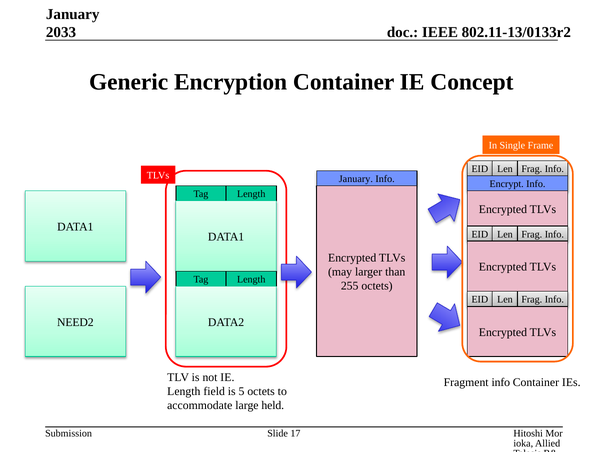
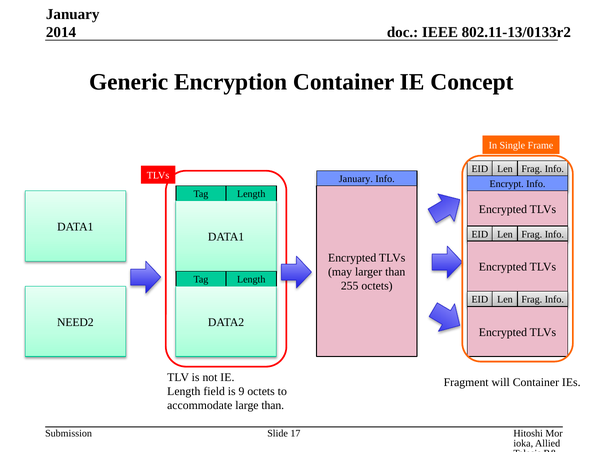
2033: 2033 -> 2014 (61, 32)
Fragment info: info -> will (501, 383)
5: 5 -> 9 (242, 392)
large held: held -> than (273, 406)
